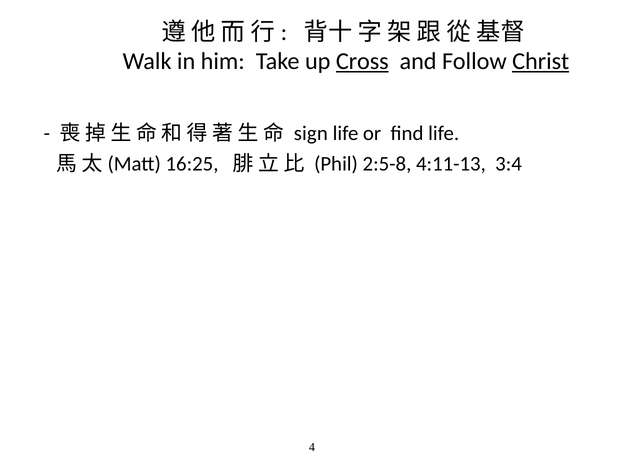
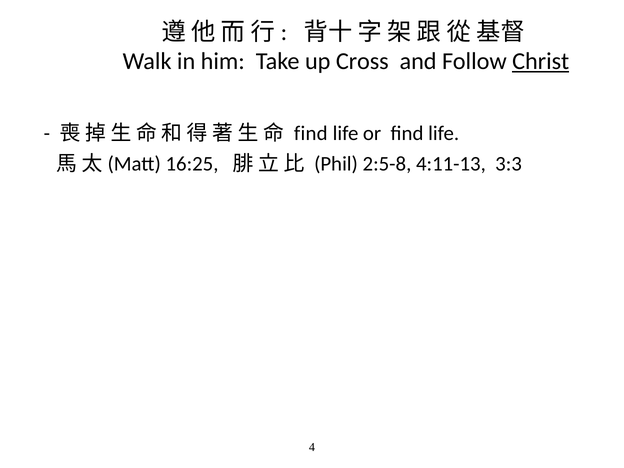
Cross underline: present -> none (362, 61)
sign: sign -> find (311, 133)
3:4: 3:4 -> 3:3 (509, 164)
